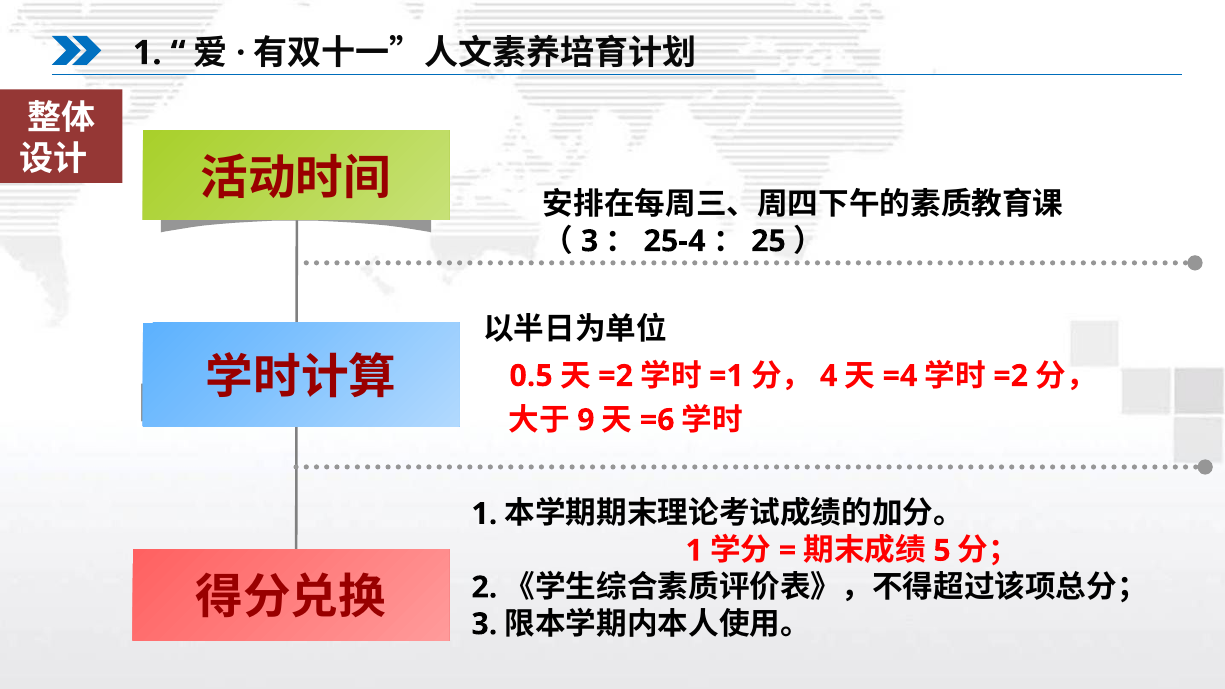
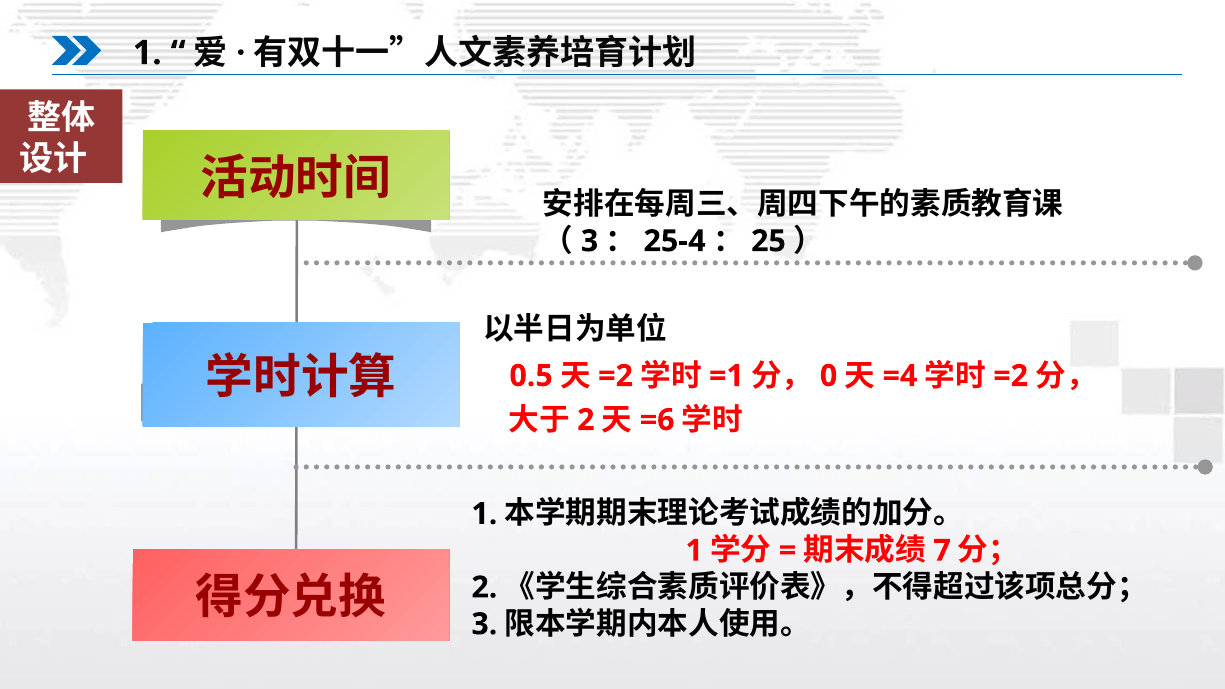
4: 4 -> 0 (829, 376)
9: 9 -> 2 (586, 420)
5: 5 -> 7 (942, 551)
